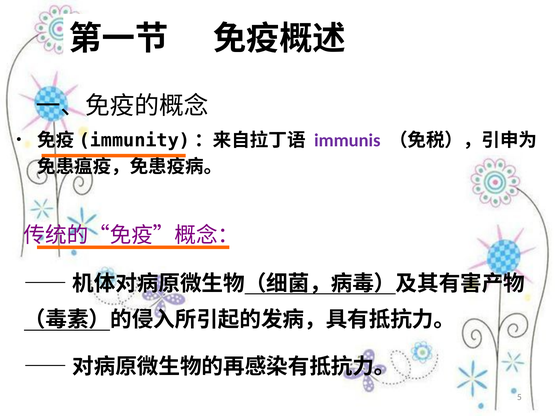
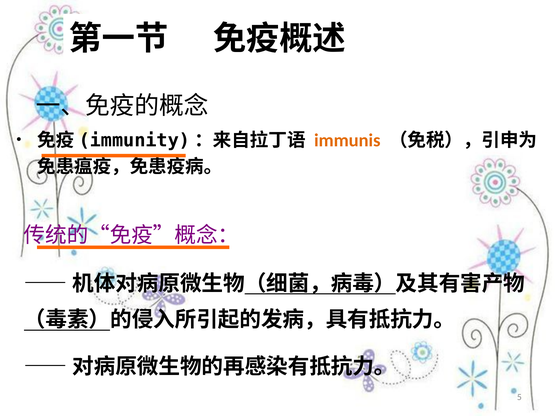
immunis colour: purple -> orange (347, 140)
